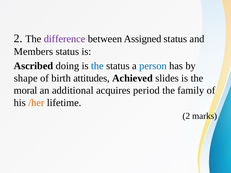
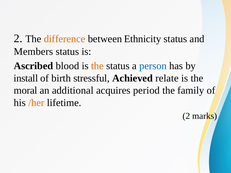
difference colour: purple -> orange (65, 39)
Assigned: Assigned -> Ethnicity (143, 39)
doing: doing -> blood (67, 66)
the colour: blue -> orange (97, 66)
shape: shape -> install (26, 78)
attitudes: attitudes -> stressful (92, 78)
slides: slides -> relate (167, 78)
